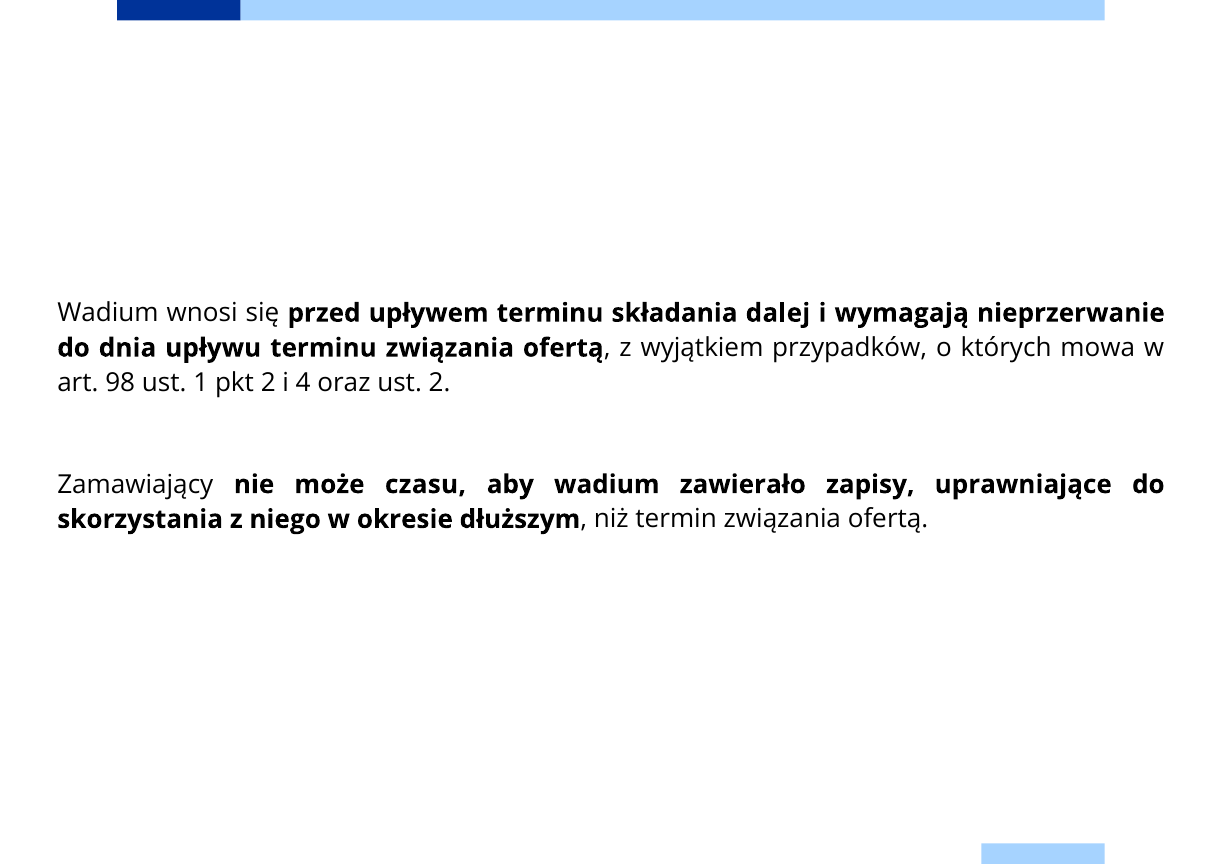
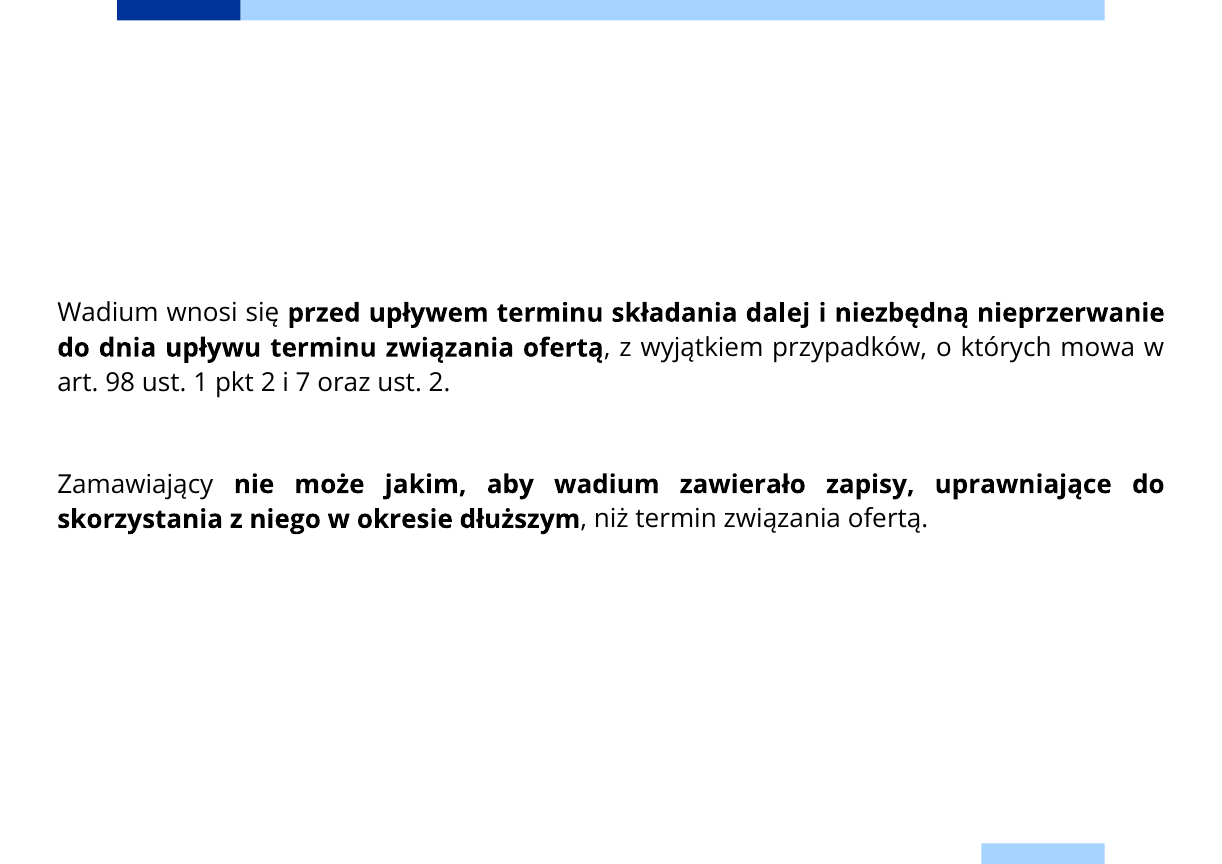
wymagają: wymagają -> niezbędną (902, 313)
4: 4 -> 7 (303, 383)
czasu: czasu -> jakim (426, 485)
